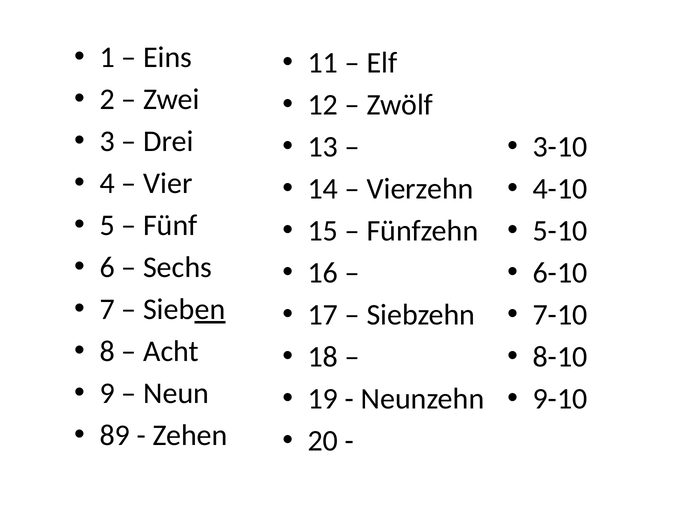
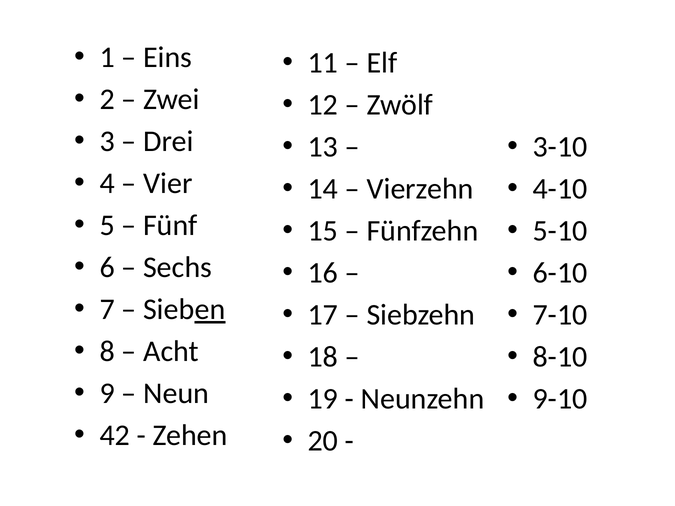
89: 89 -> 42 (115, 436)
